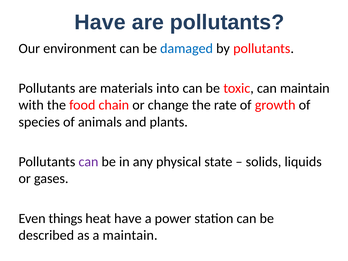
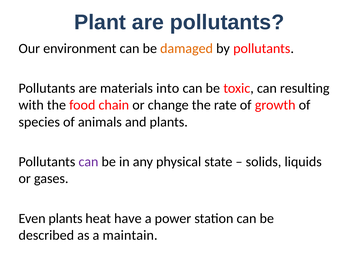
Have: Have -> Plant (100, 22)
damaged colour: blue -> orange (187, 48)
can maintain: maintain -> resulting (305, 88)
Even things: things -> plants (66, 218)
